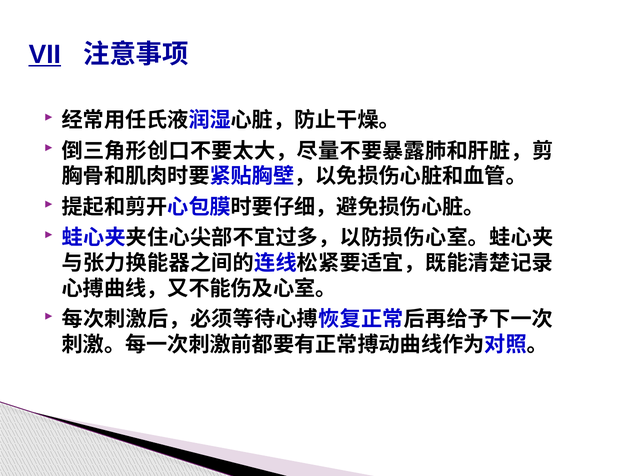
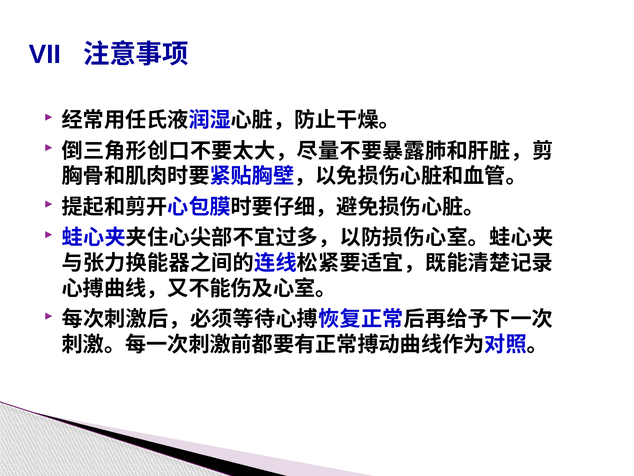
VII underline: present -> none (45, 54)
